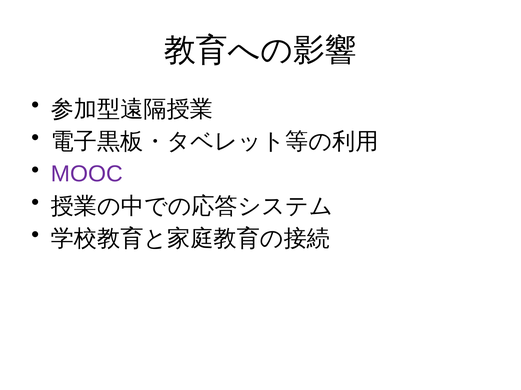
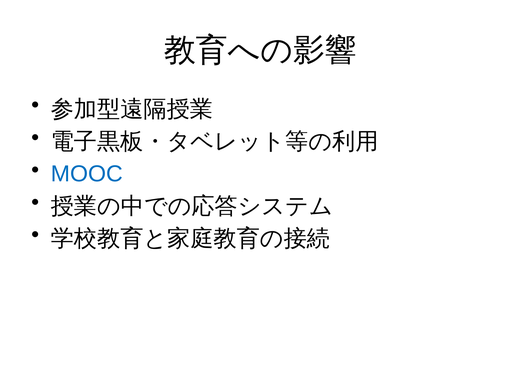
MOOC colour: purple -> blue (87, 174)
